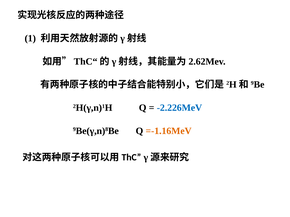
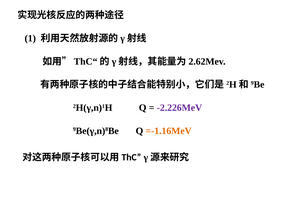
-2.226MeV colour: blue -> purple (179, 108)
